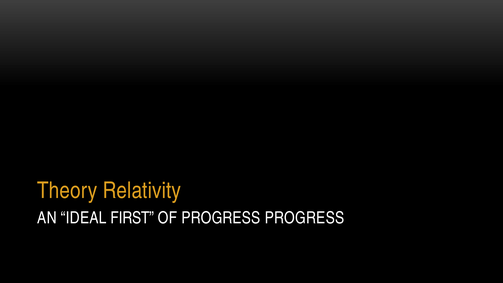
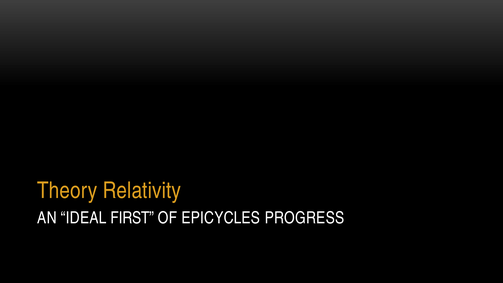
OF PROGRESS: PROGRESS -> EPICYCLES (221, 218)
